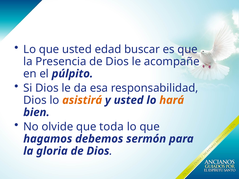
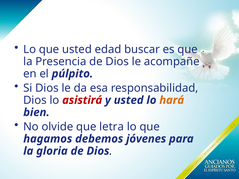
asistirá colour: orange -> red (82, 100)
toda: toda -> letra (112, 127)
sermón: sermón -> jóvenes (146, 139)
